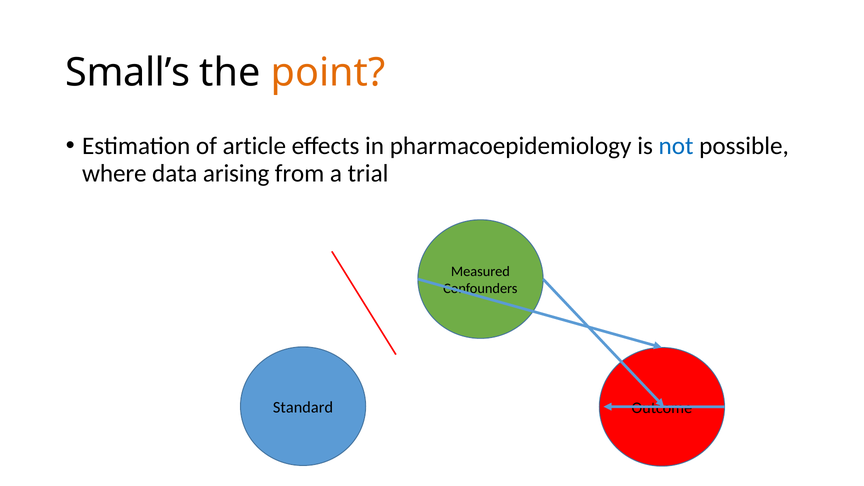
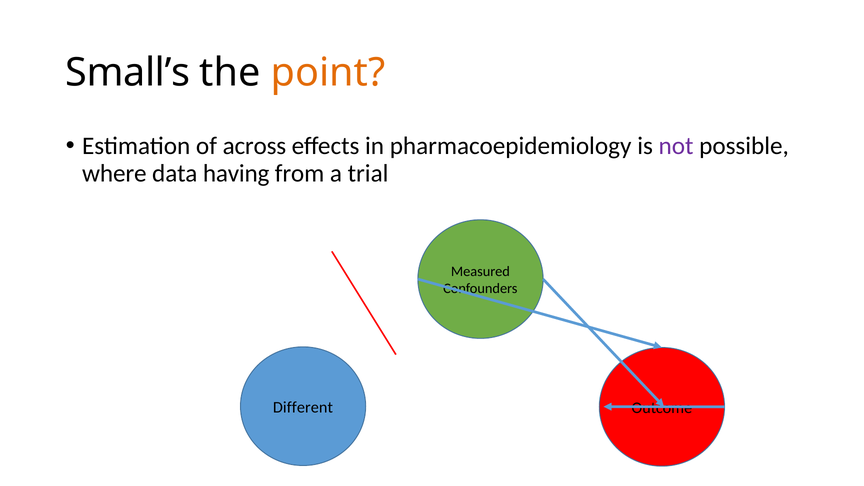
article: article -> across (254, 146)
not colour: blue -> purple (676, 146)
arising: arising -> having (236, 173)
Standard: Standard -> Different (303, 407)
